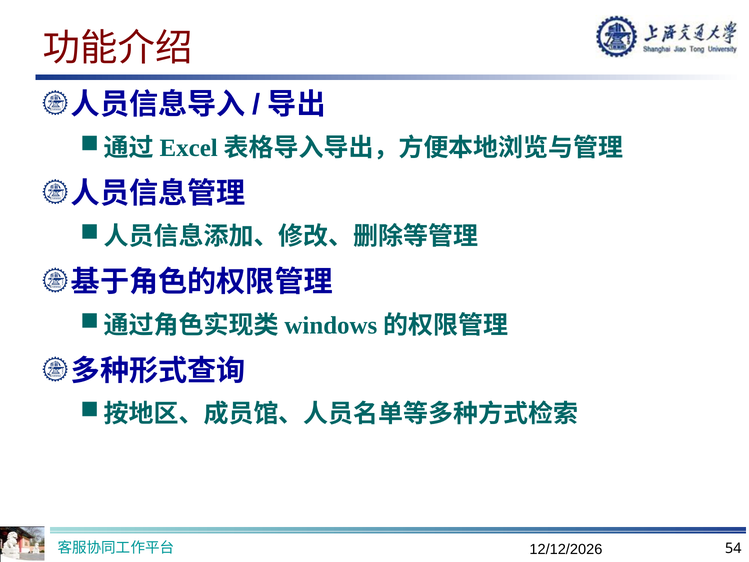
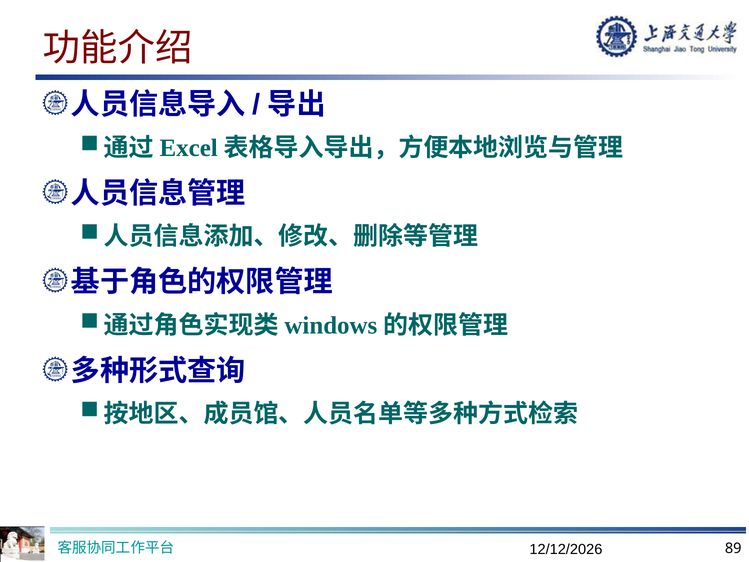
54: 54 -> 89 (733, 548)
